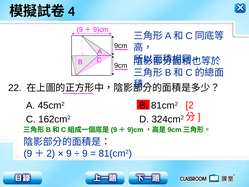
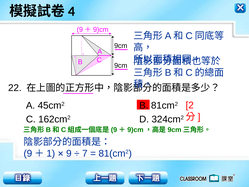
2: 2 -> 1 (51, 153)
9: 9 -> 7 (85, 153)
